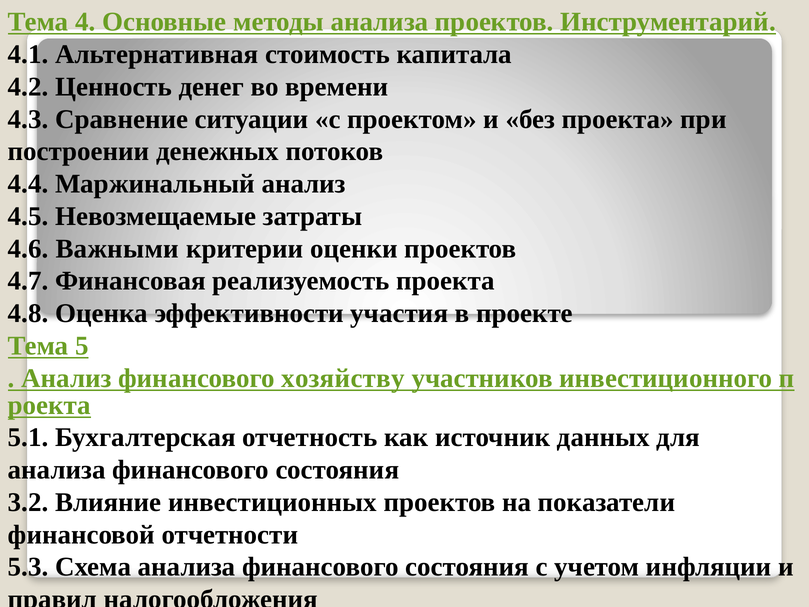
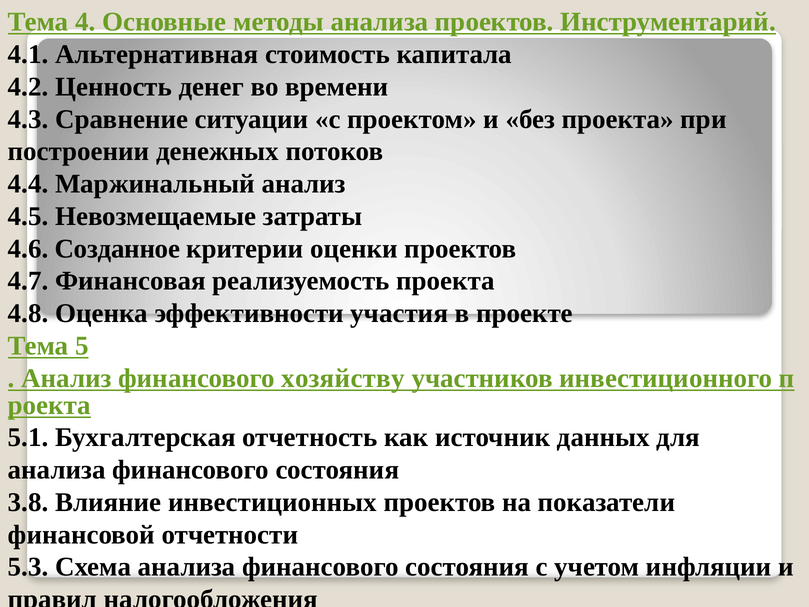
Важными: Важными -> Созданное (117, 249)
3.2: 3.2 -> 3.8 (28, 502)
